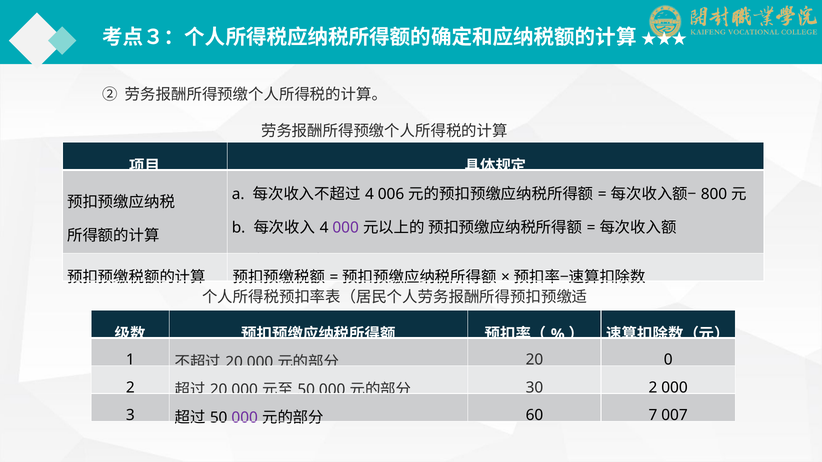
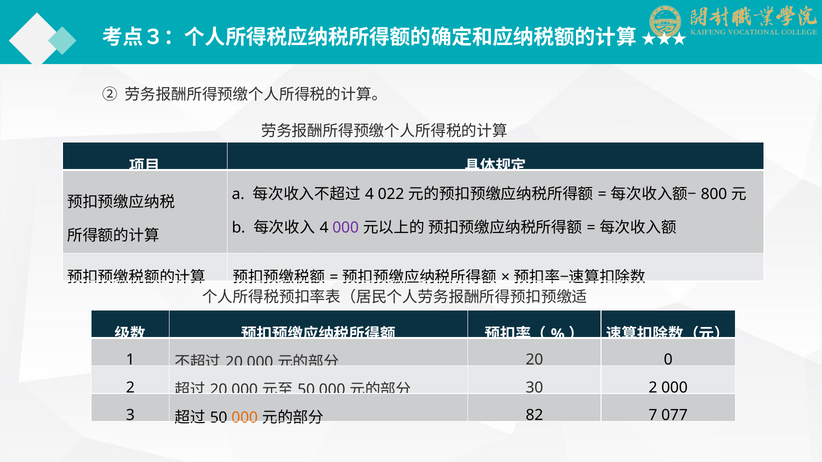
006: 006 -> 022 (391, 194)
000 colour: purple -> orange (245, 418)
60: 60 -> 82 (534, 416)
007: 007 -> 077 (674, 416)
